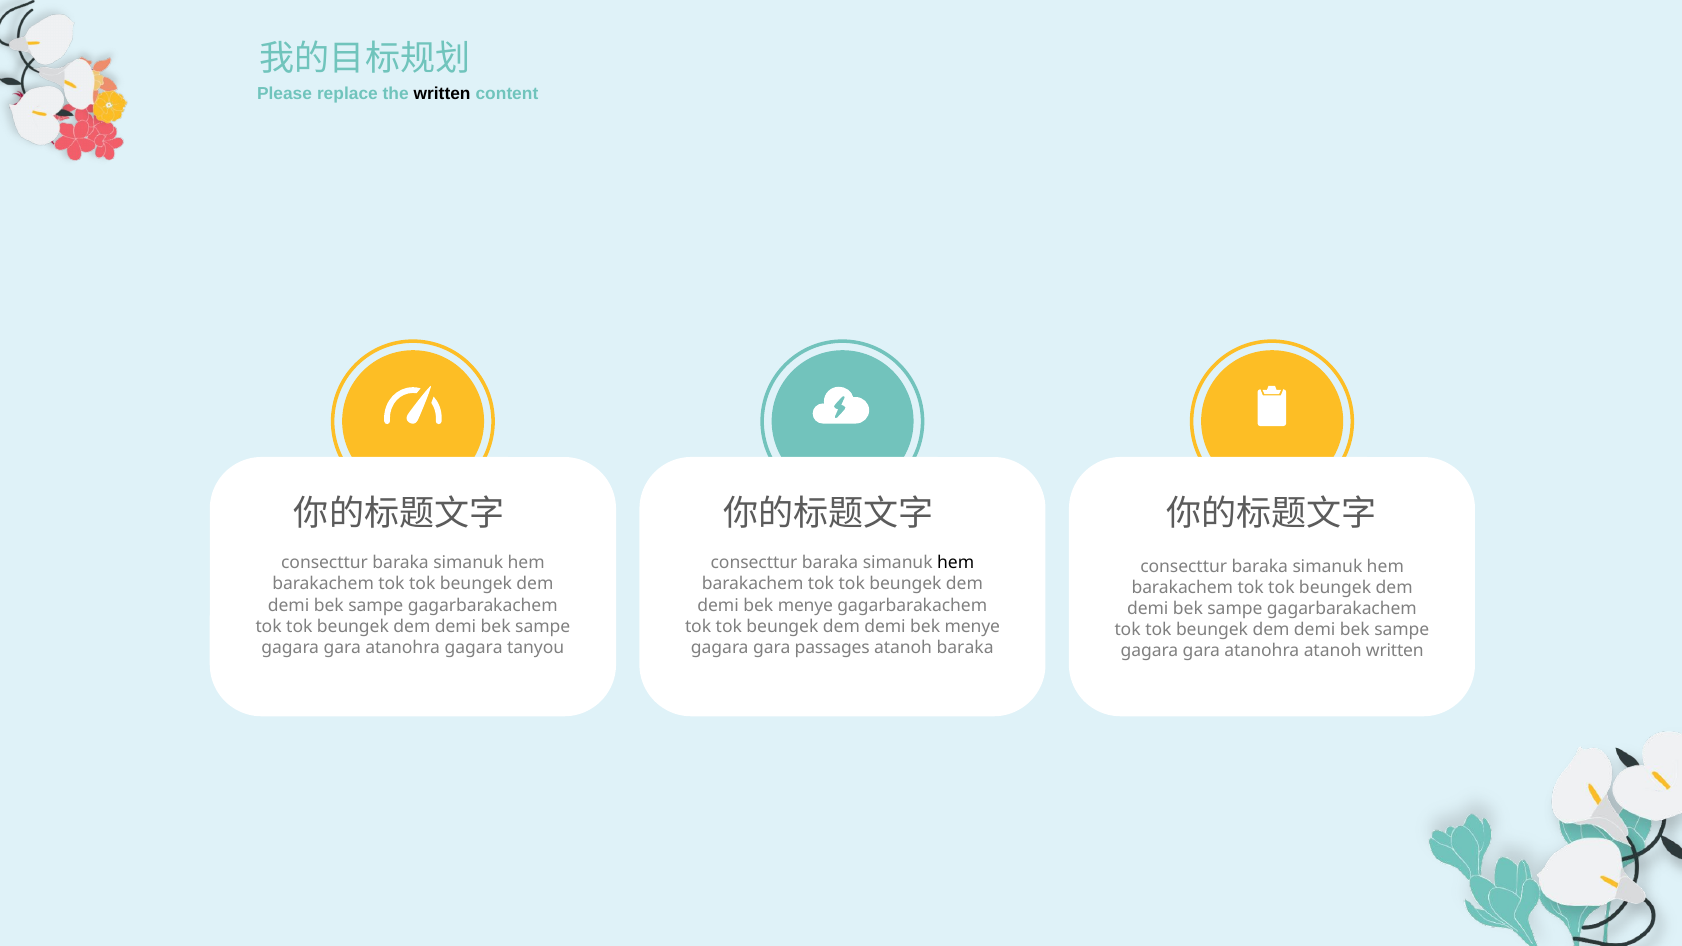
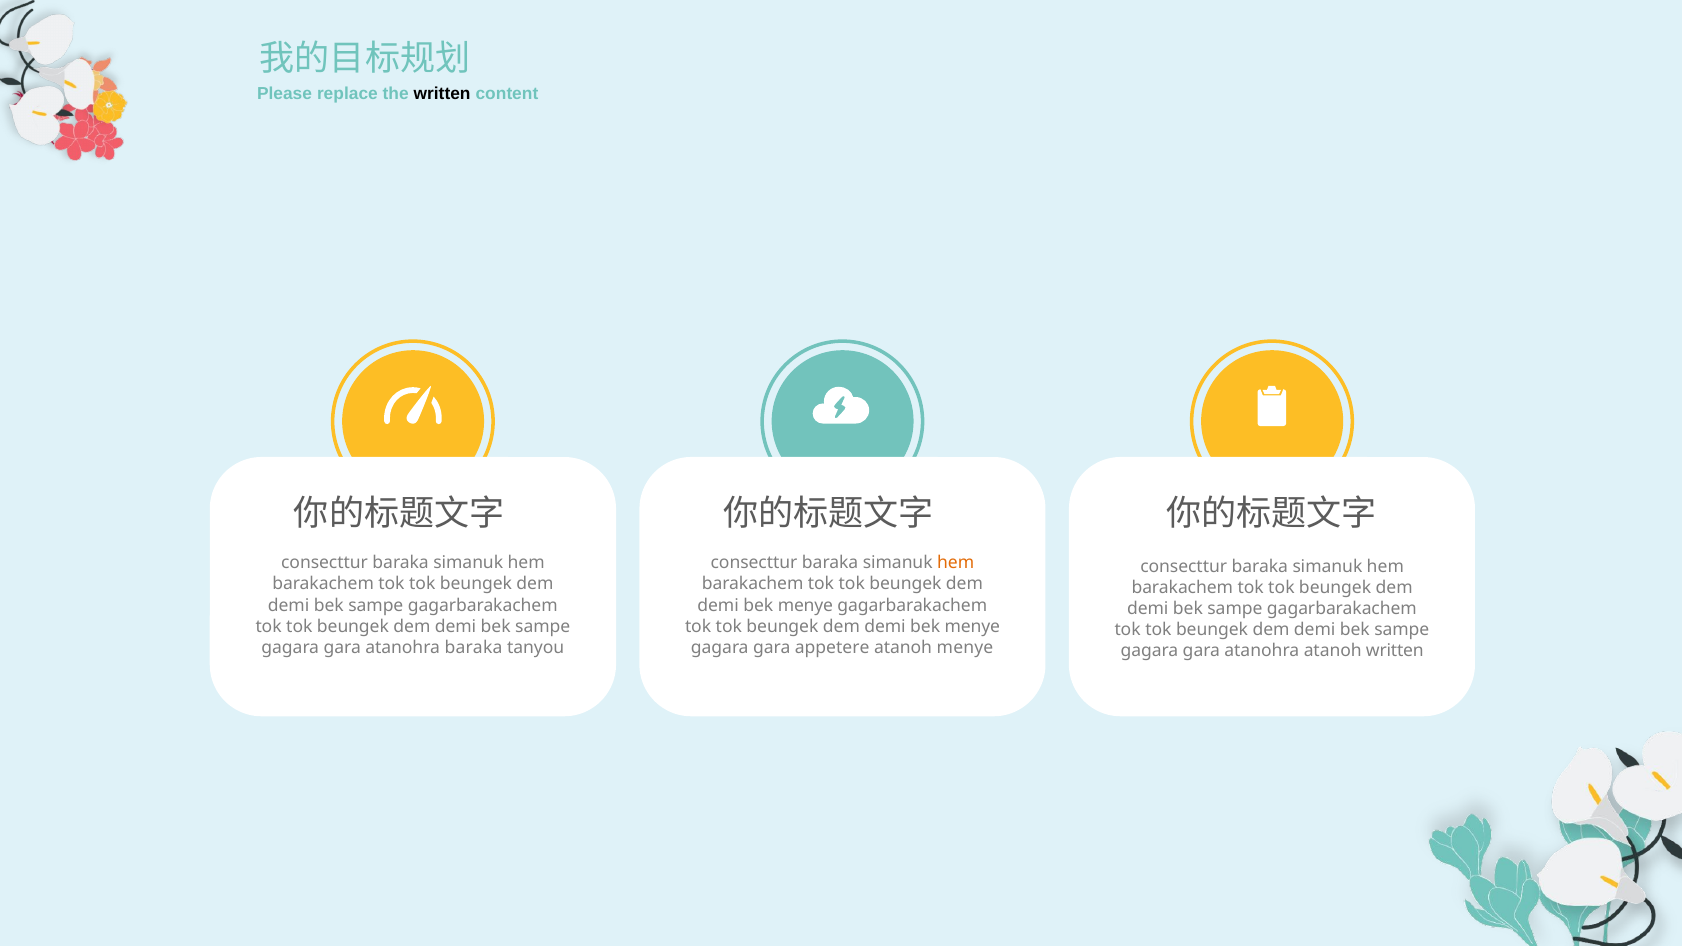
hem colour: black -> orange (956, 563)
atanohra gagara: gagara -> baraka (473, 647)
passages: passages -> appetere (832, 647)
atanoh baraka: baraka -> menye (965, 647)
